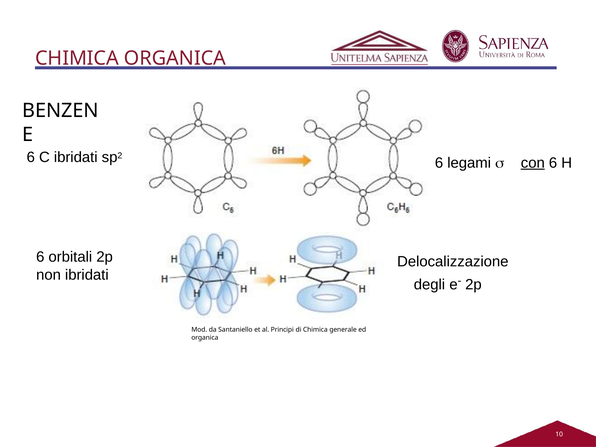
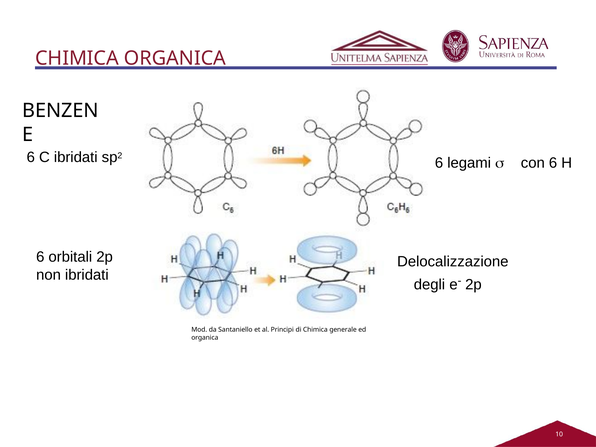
con underline: present -> none (533, 163)
